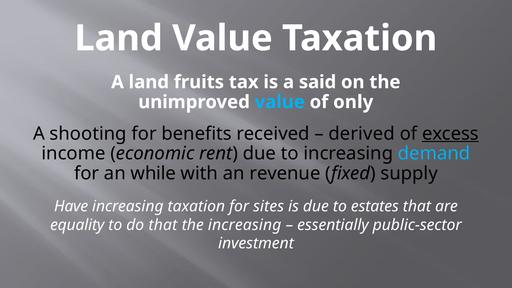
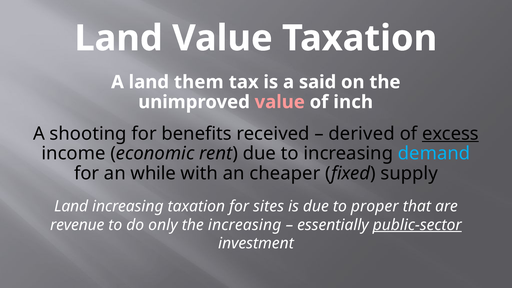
fruits: fruits -> them (199, 82)
value colour: light blue -> pink (280, 102)
only: only -> inch (353, 102)
revenue: revenue -> cheaper (285, 173)
Have: Have -> Land (71, 206)
estates: estates -> proper (375, 206)
equality: equality -> revenue (77, 225)
do that: that -> only (163, 225)
public-sector underline: none -> present (417, 225)
